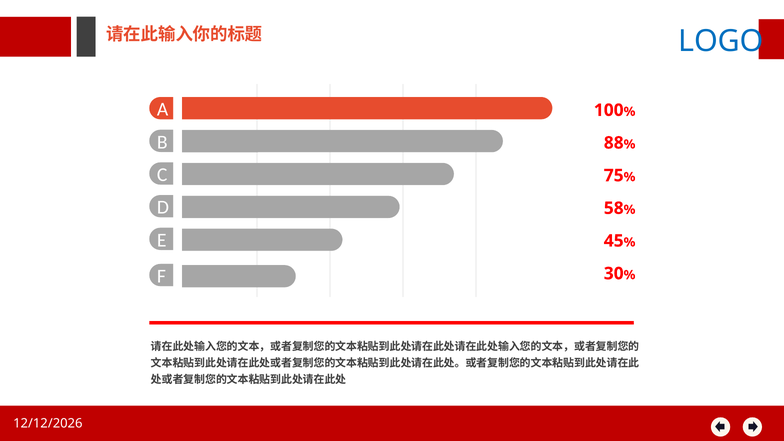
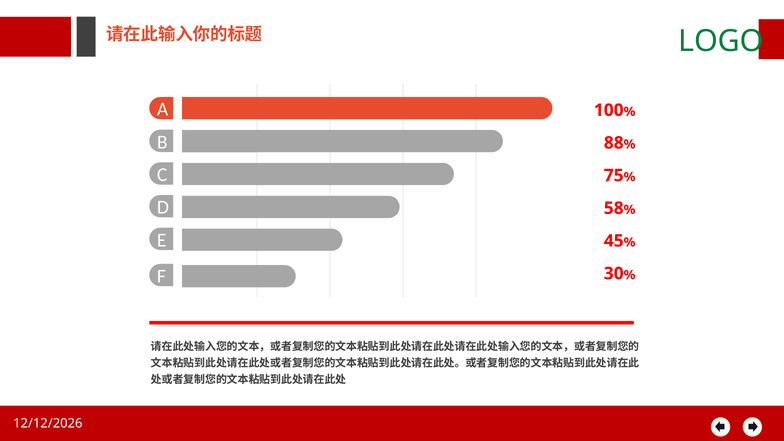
LOGO colour: blue -> green (721, 41)
